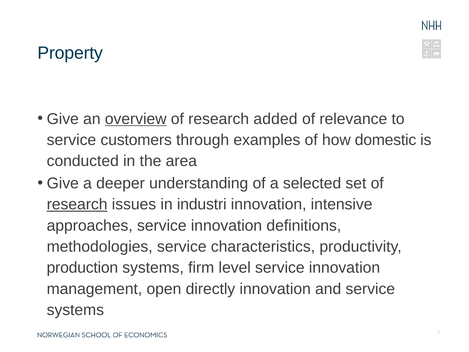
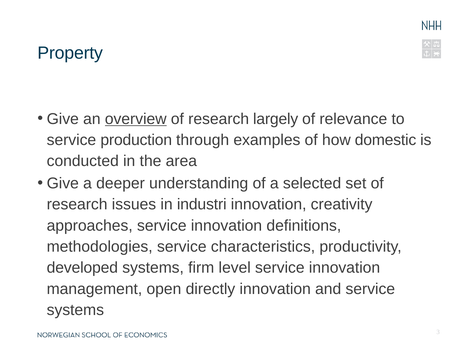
added: added -> largely (276, 119)
customers: customers -> production (136, 140)
research underline: present -> none (77, 204)
intensive: intensive -> creativity (342, 204)
production: production -> developed (82, 268)
